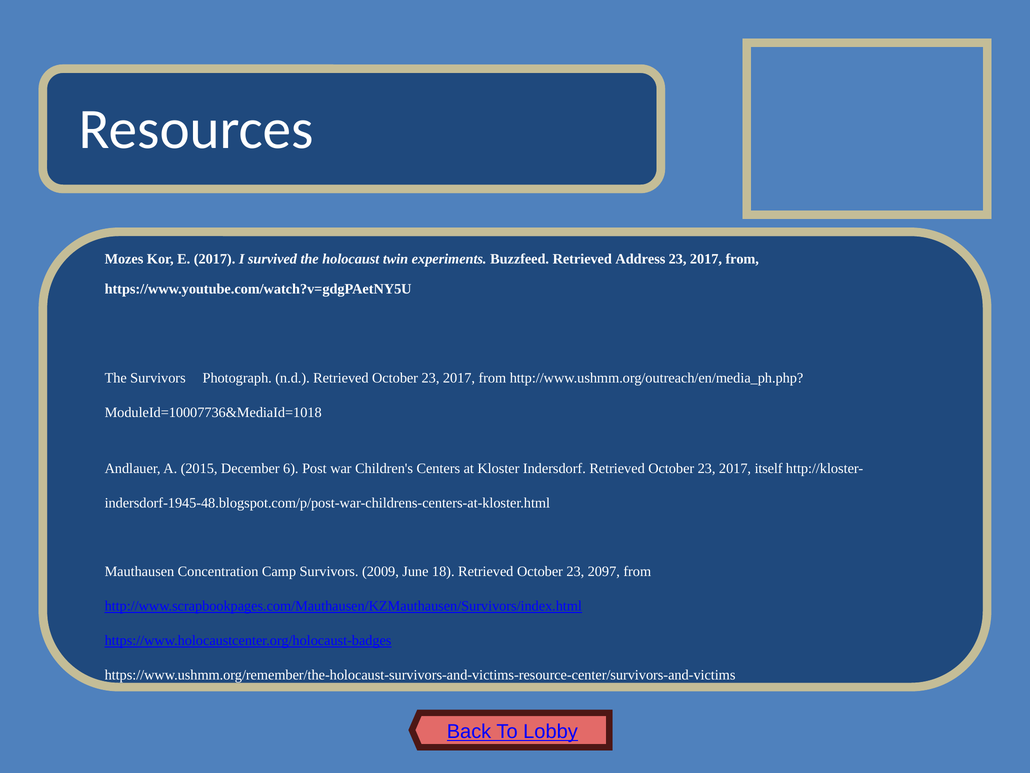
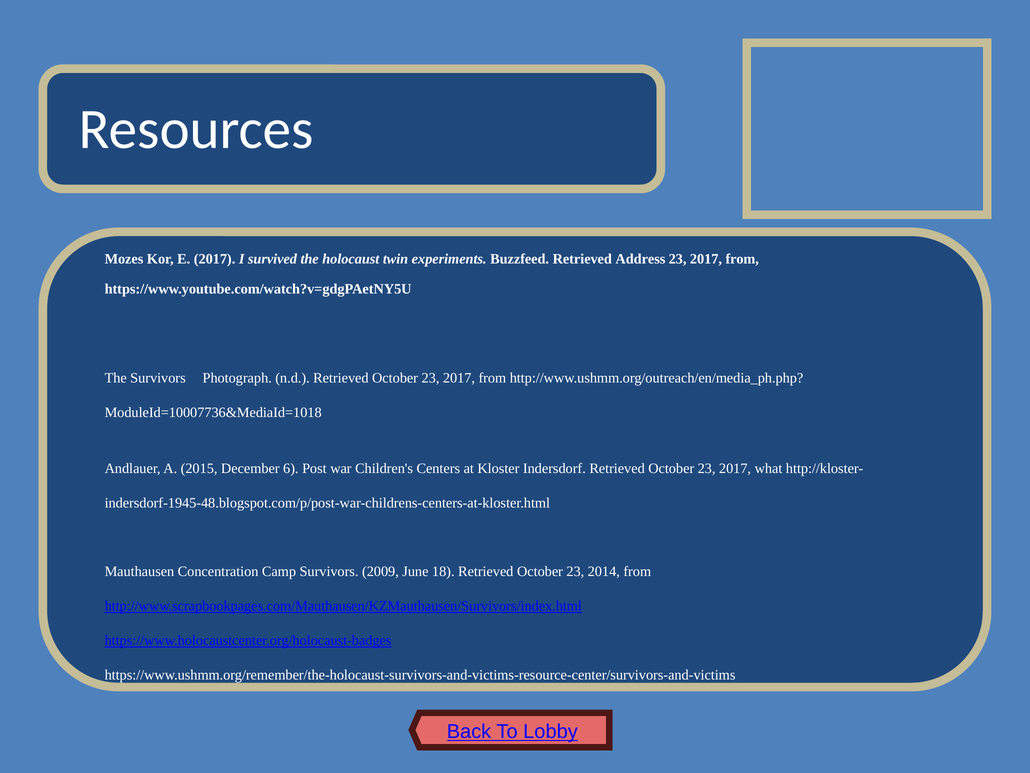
itself: itself -> what (769, 468)
2097: 2097 -> 2014 (604, 571)
